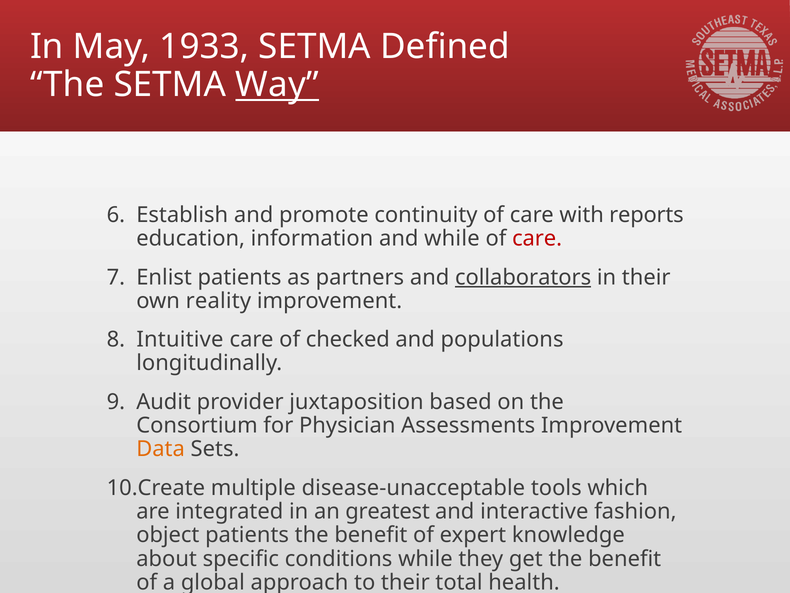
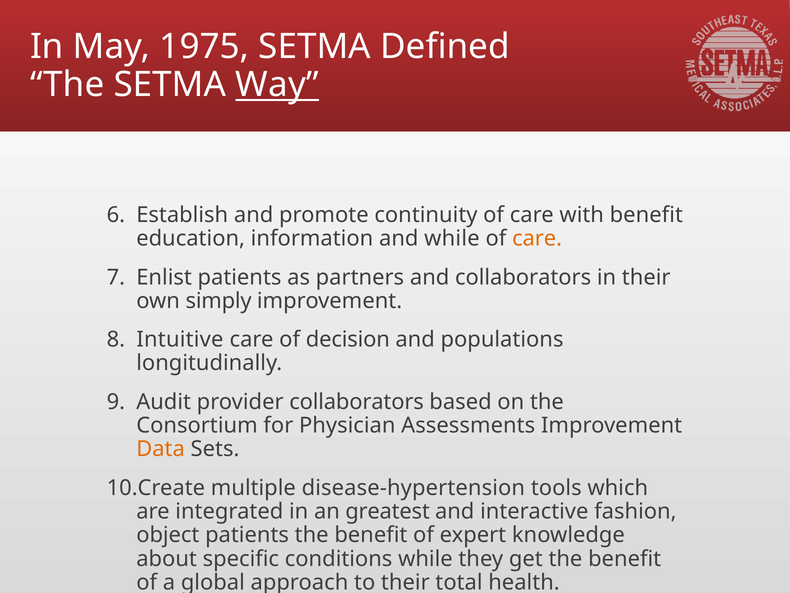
1933: 1933 -> 1975 (204, 47)
with reports: reports -> benefit (646, 215)
care colour: red -> orange (537, 239)
collaborators underline: present -> none (523, 277)
reality: reality -> simply (219, 301)
checked: checked -> decision (348, 339)
provider juxtaposition: juxtaposition -> collaborators (357, 401)
disease-unacceptable: disease-unacceptable -> disease-hypertension (413, 487)
